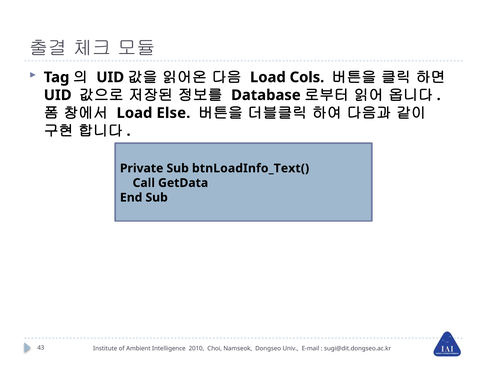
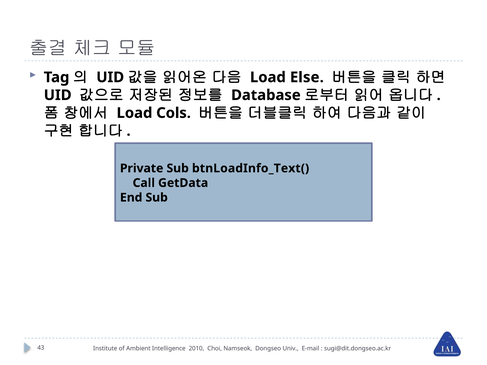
Cols: Cols -> Else (307, 77)
Else: Else -> Cols (174, 113)
